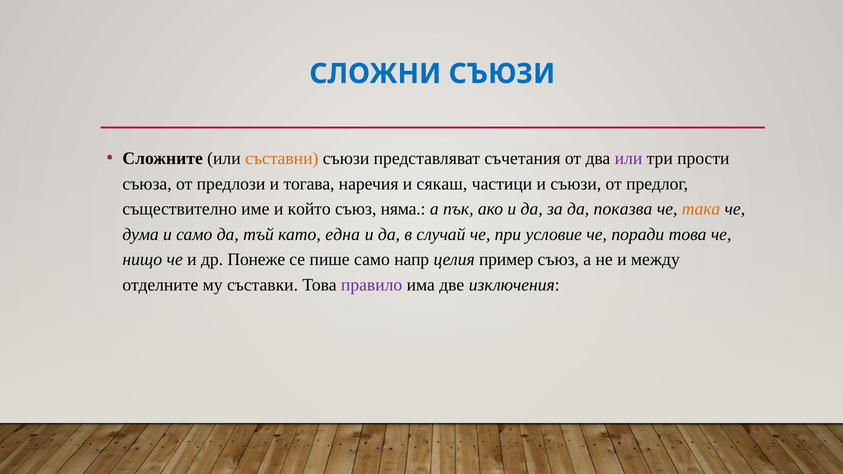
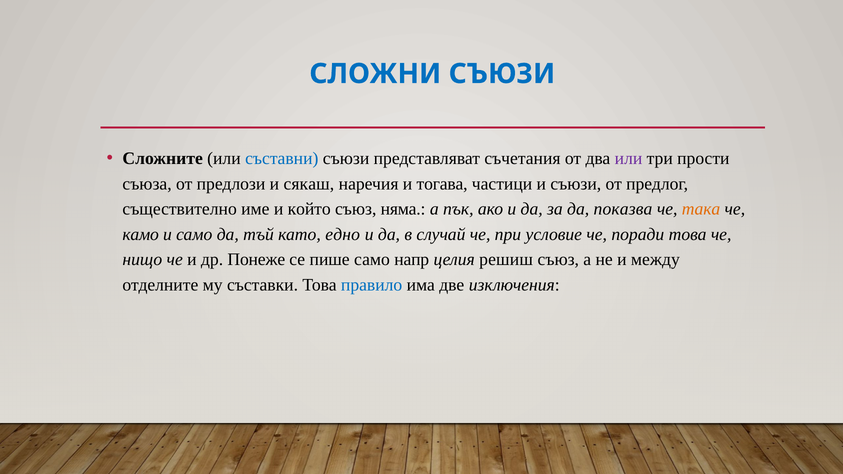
съставни colour: orange -> blue (282, 159)
тогава: тогава -> сякаш (309, 184)
сякаш: сякаш -> тогава (442, 184)
дума: дума -> камо (141, 234)
една: една -> едно (343, 234)
пример: пример -> решиш (506, 260)
правило colour: purple -> blue (372, 285)
